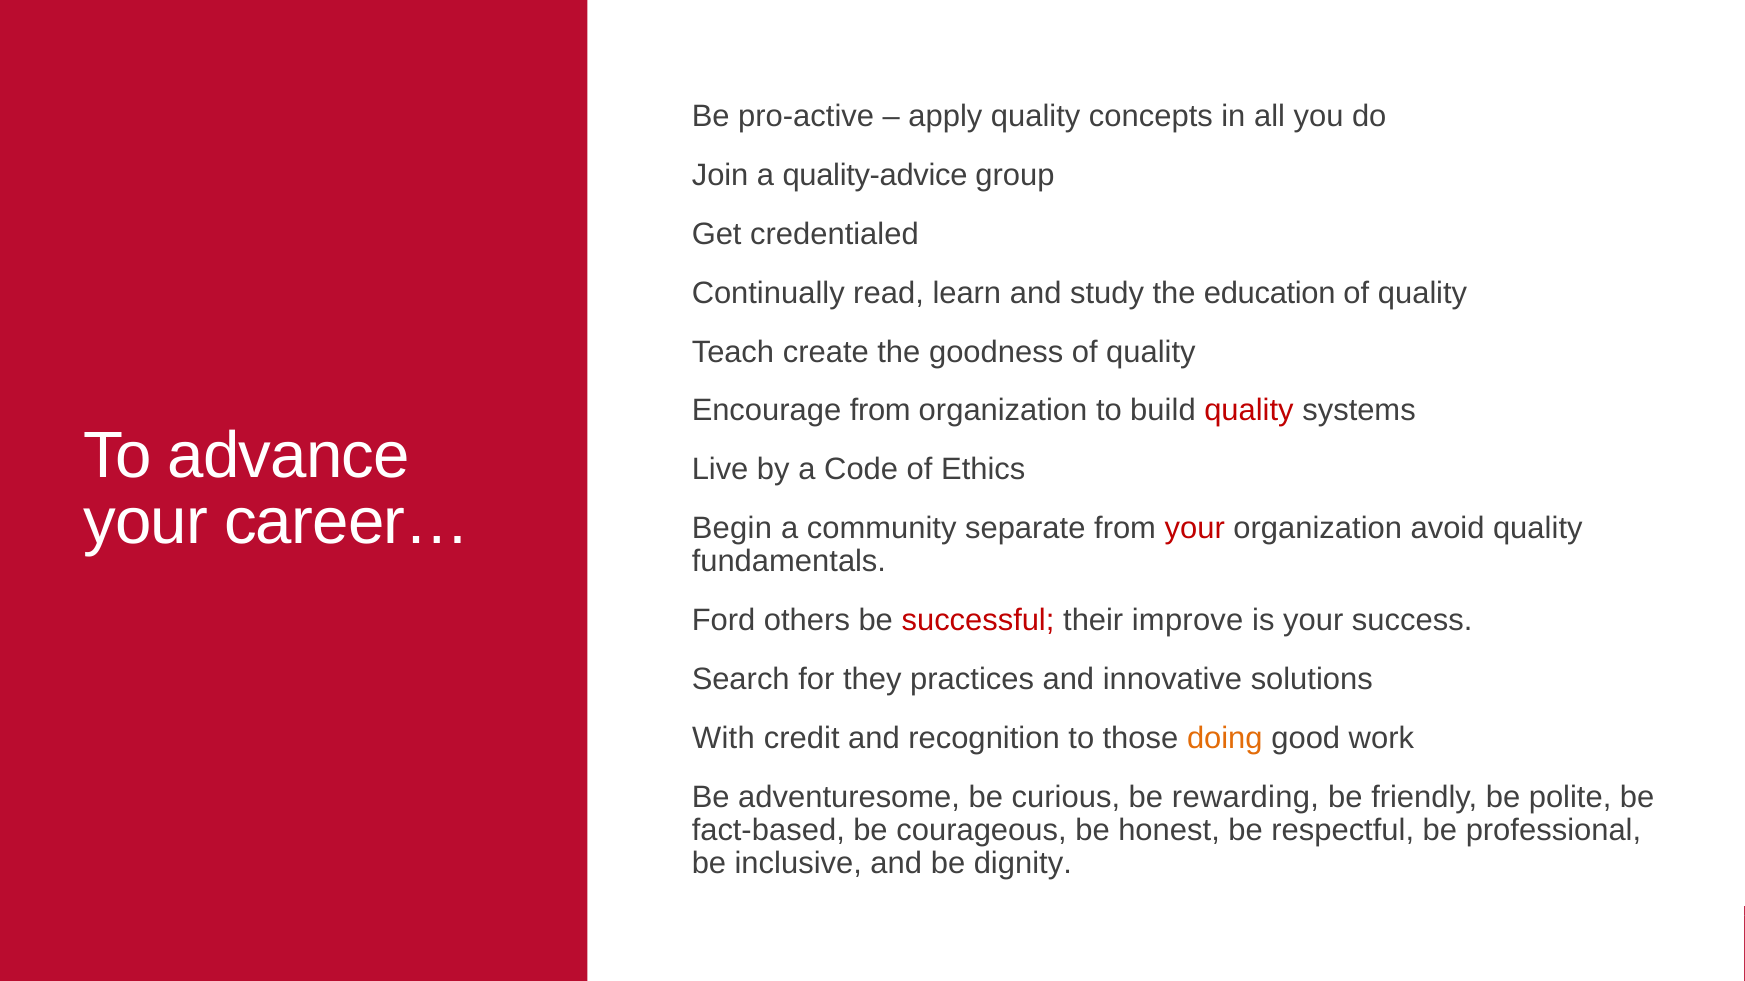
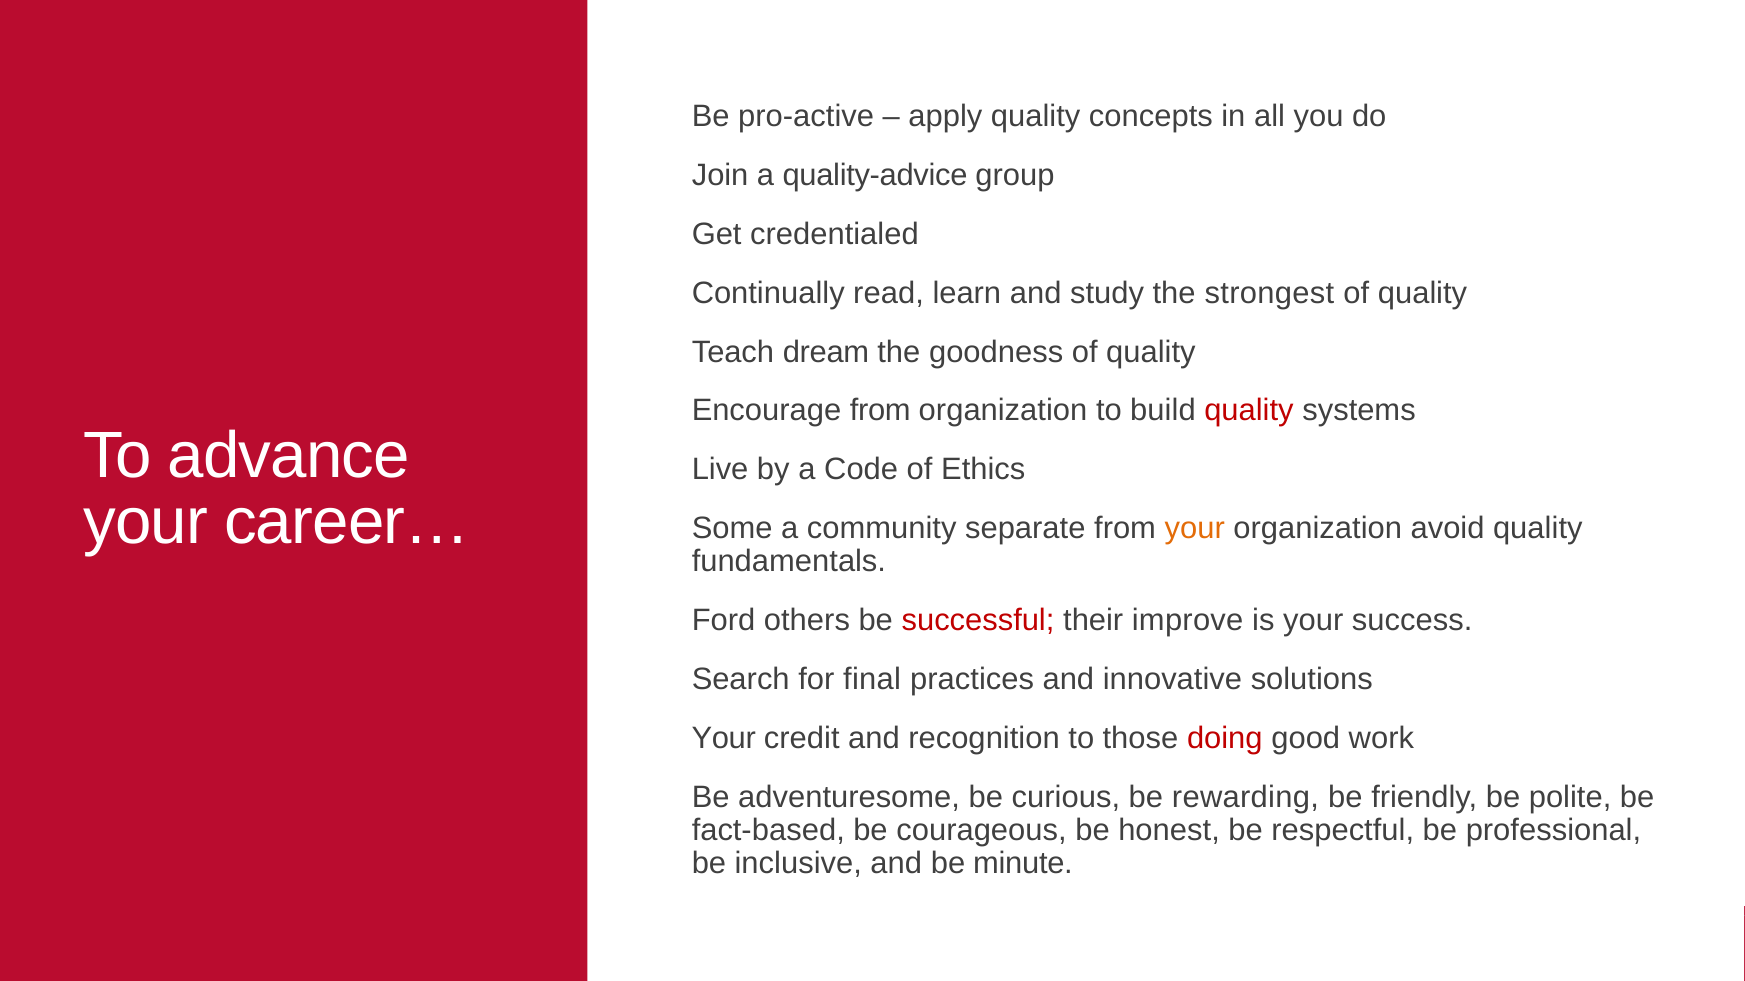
education: education -> strongest (1269, 293)
create: create -> dream (826, 352)
Begin: Begin -> Some (732, 529)
your colour: red -> orange (1195, 529)
they: they -> final (872, 680)
With: With -> Your (724, 739)
doing colour: orange -> red (1225, 739)
dignity: dignity -> minute (1023, 864)
